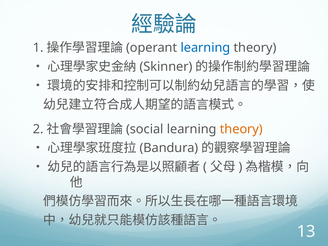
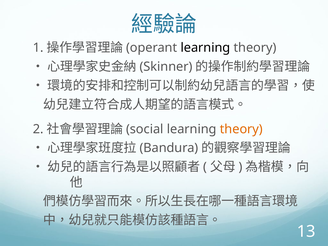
learning colour: blue -> black (205, 48)
